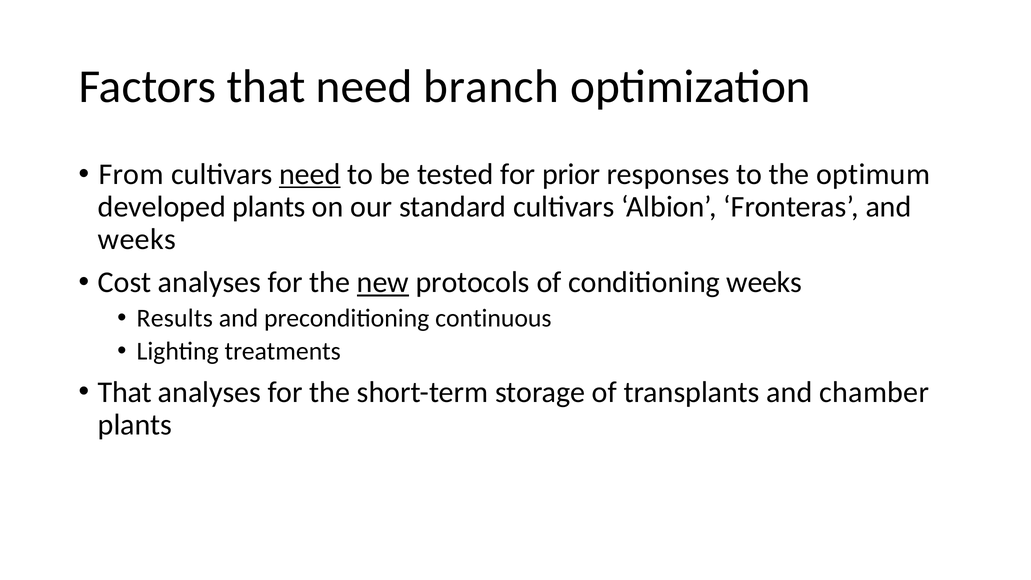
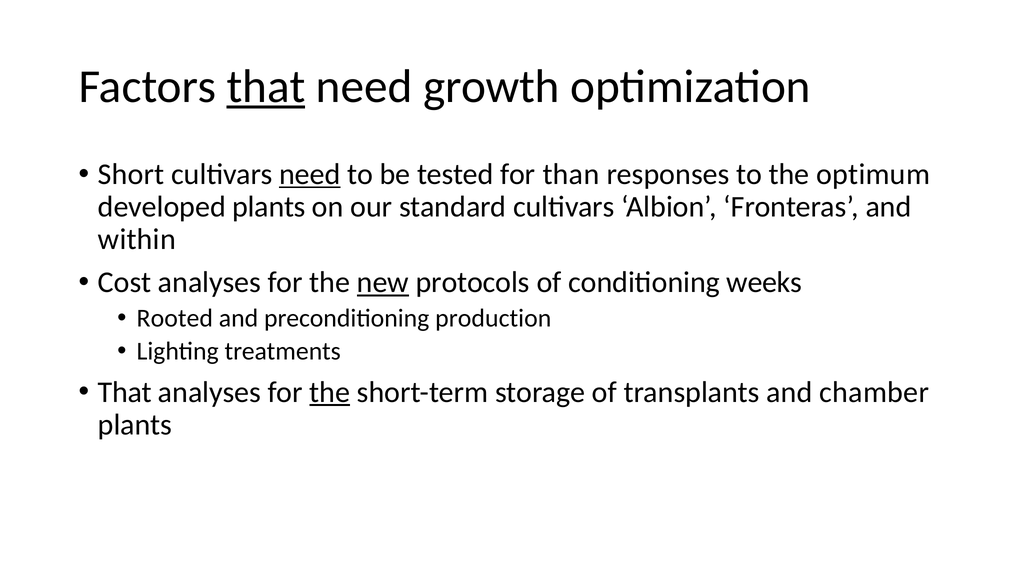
that underline: none -> present (266, 87)
branch: branch -> growth (491, 87)
From: From -> Short (131, 174)
prior: prior -> than (571, 174)
weeks: weeks -> within (137, 239)
Results: Results -> Rooted (175, 318)
continuous: continuous -> production (493, 318)
the underline: none -> present (330, 392)
